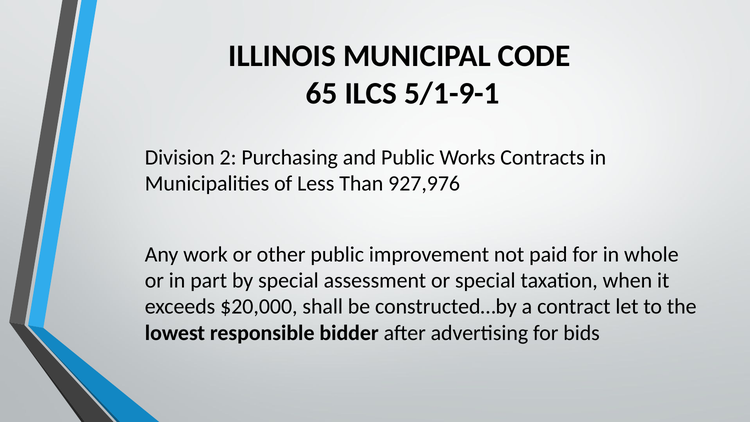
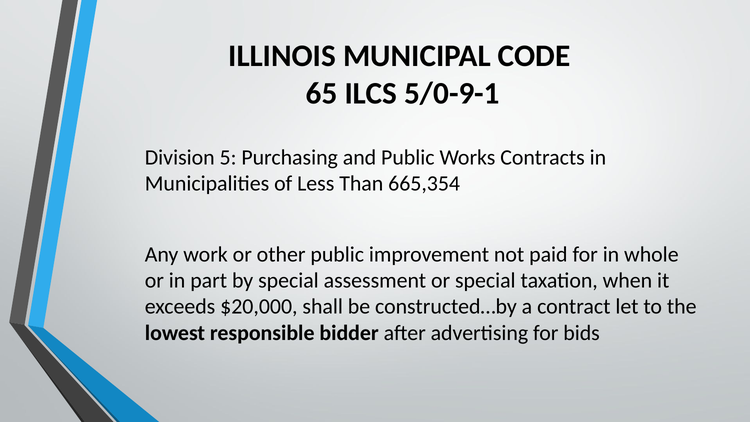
5/1-9-1: 5/1-9-1 -> 5/0-9-1 (452, 93)
2: 2 -> 5 (228, 157)
927,976: 927,976 -> 665,354 (424, 184)
